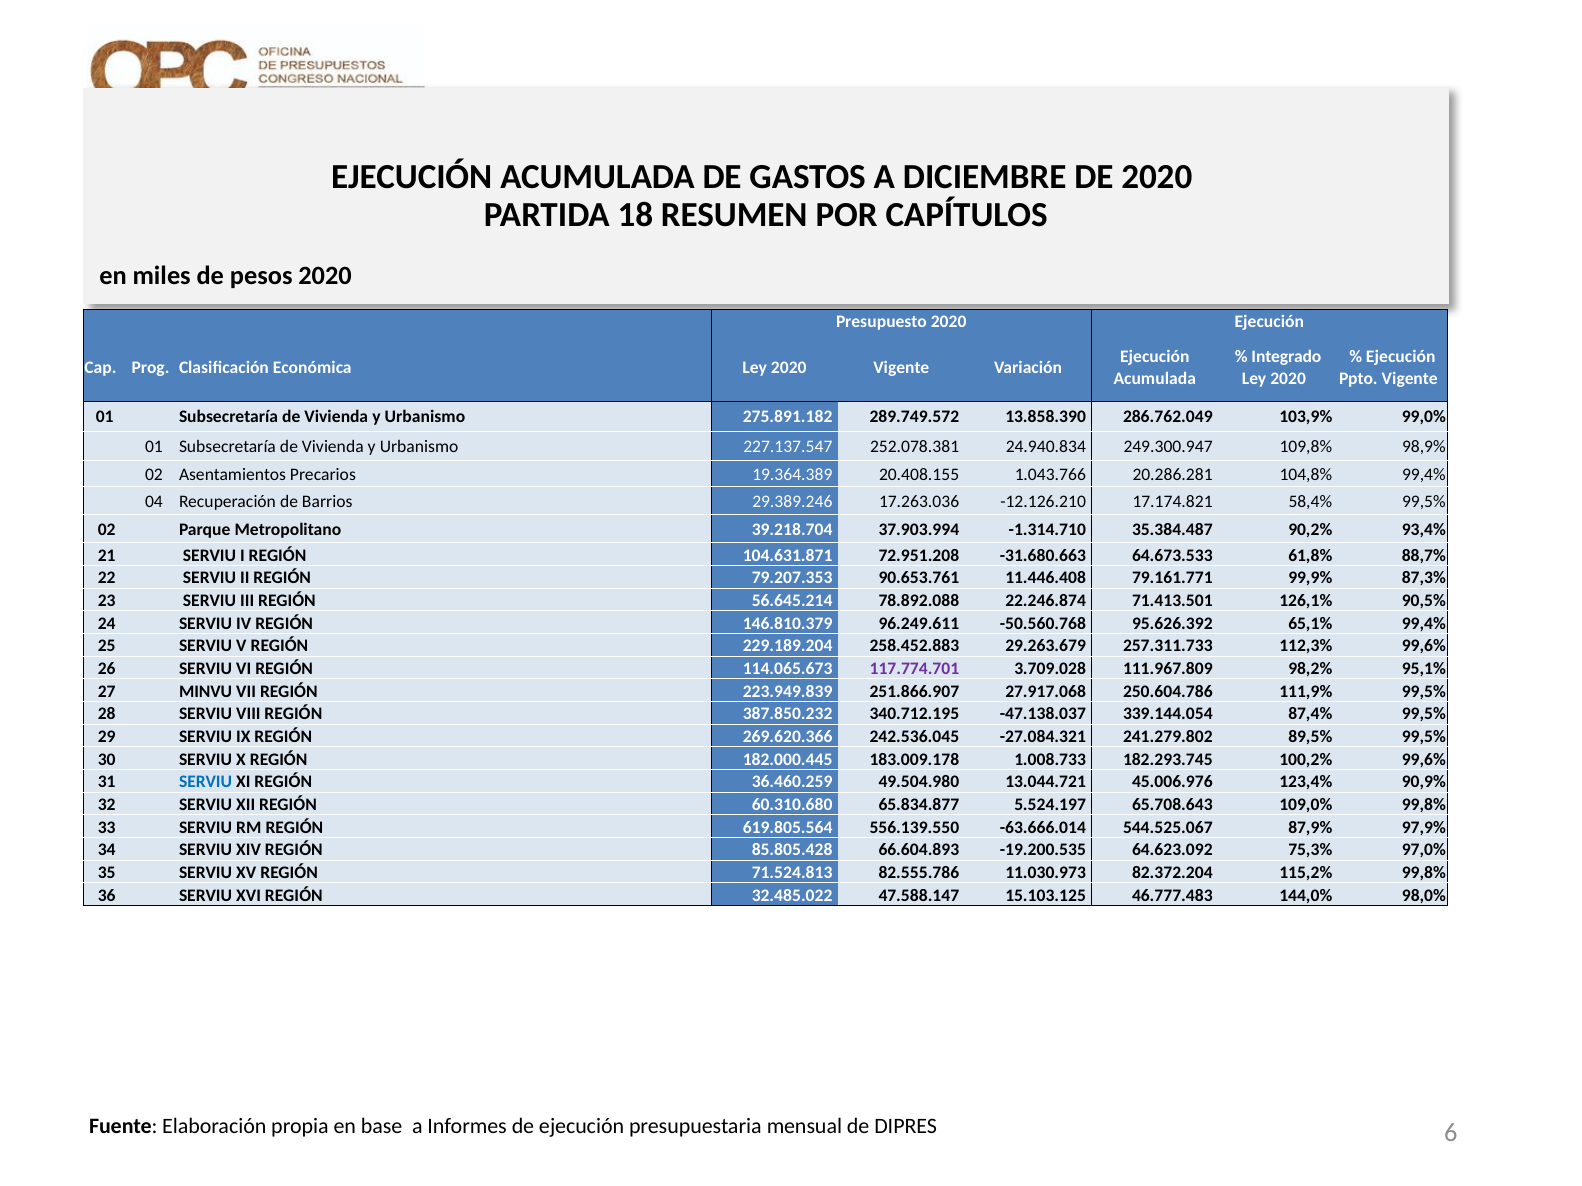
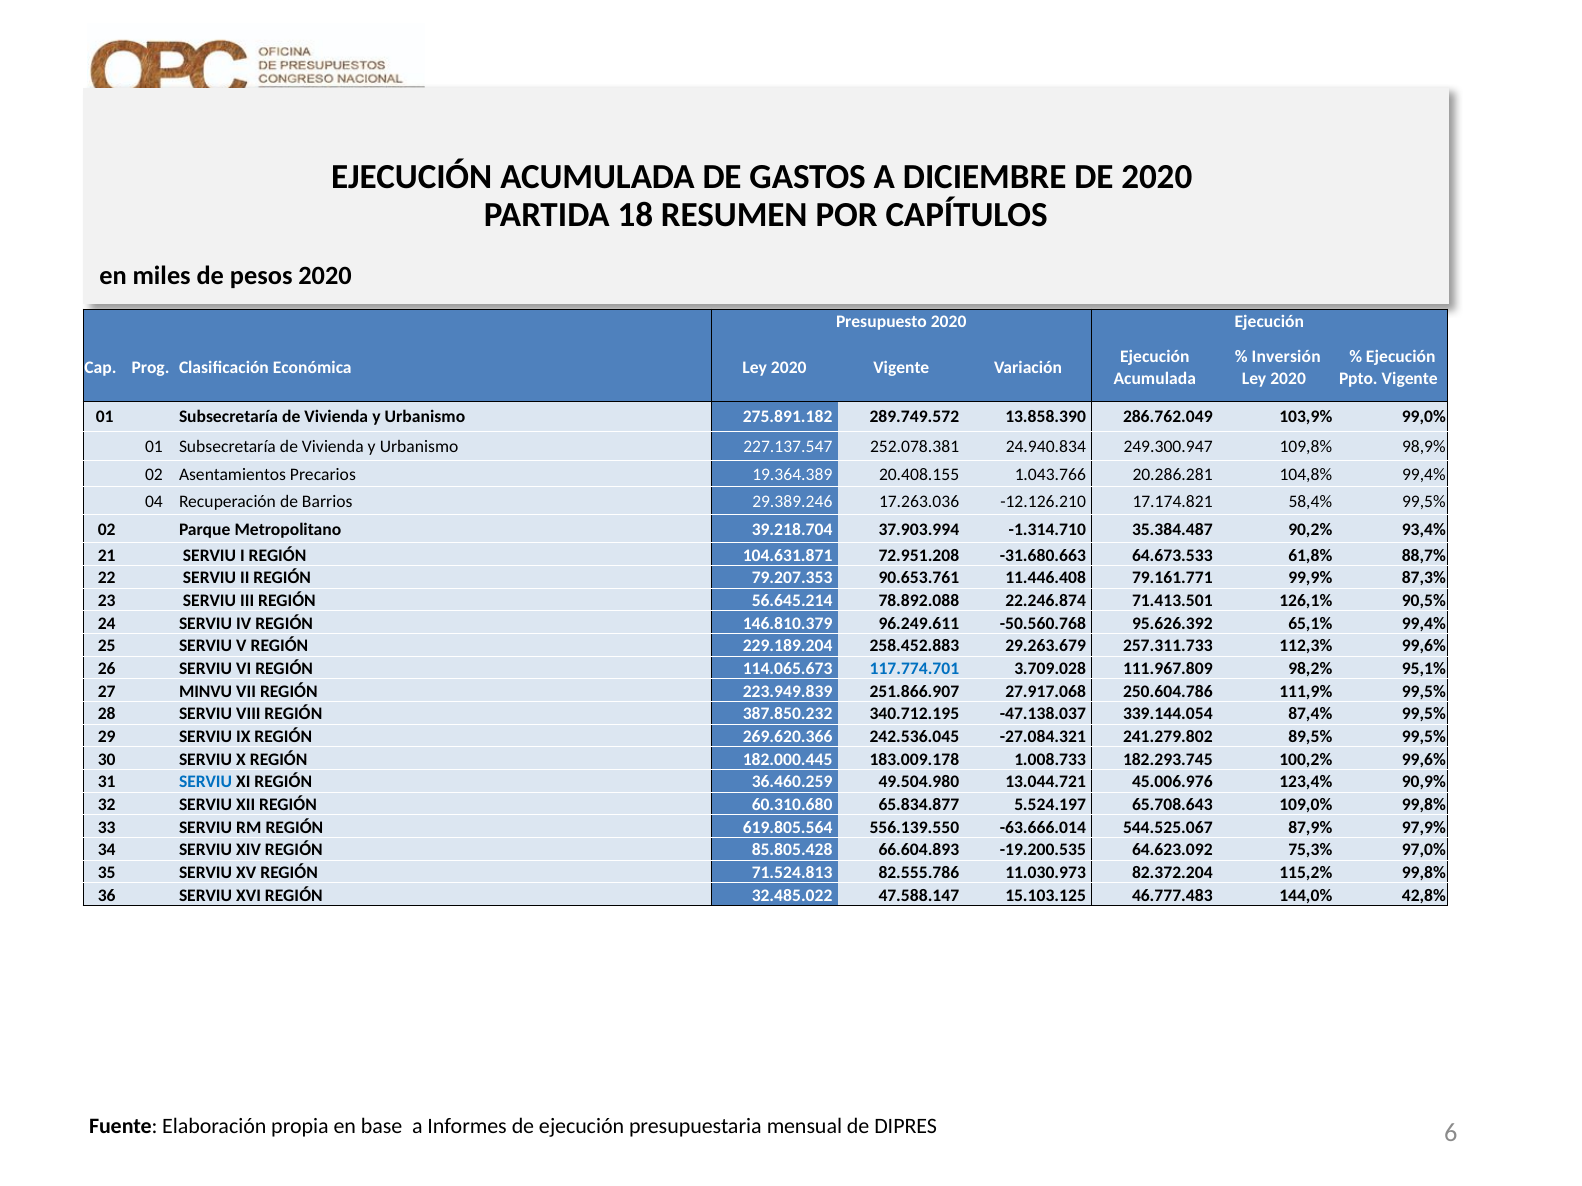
Integrado: Integrado -> Inversión (1286, 357)
117.774.701 colour: purple -> blue (914, 669)
98,0%: 98,0% -> 42,8% (1424, 896)
